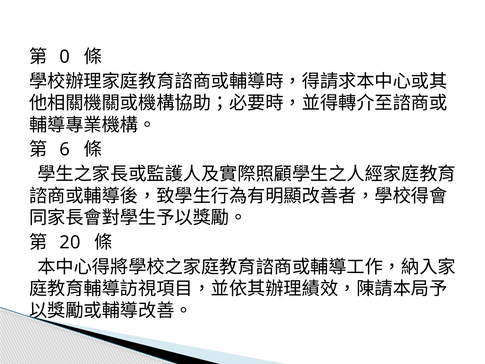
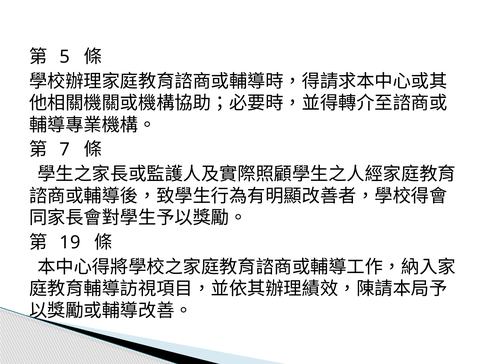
0: 0 -> 5 (65, 57)
6: 6 -> 7 (65, 150)
20: 20 -> 19 (70, 242)
